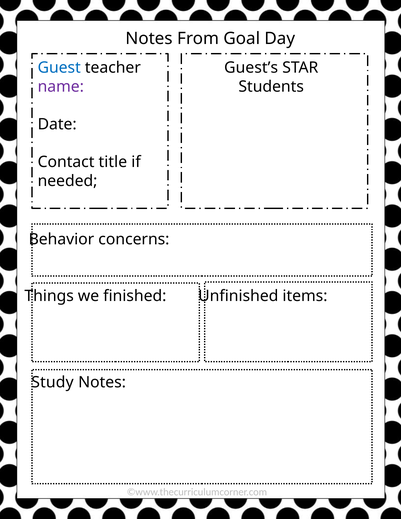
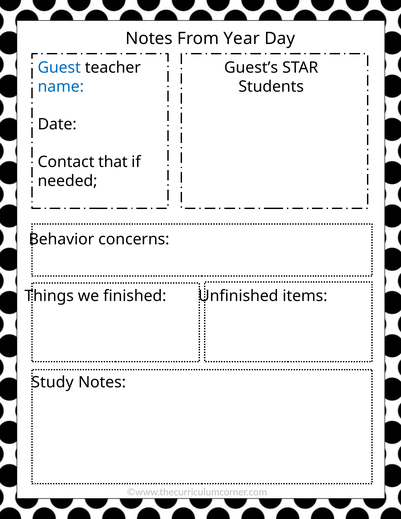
Goal: Goal -> Year (242, 39)
name colour: purple -> blue (61, 87)
title: title -> that (113, 162)
